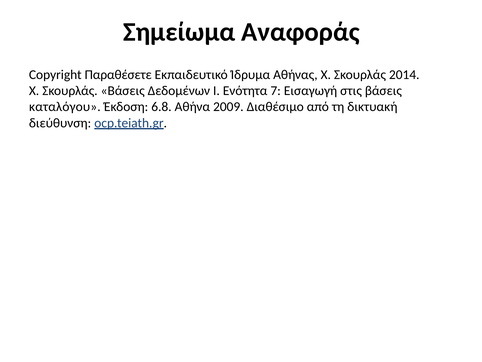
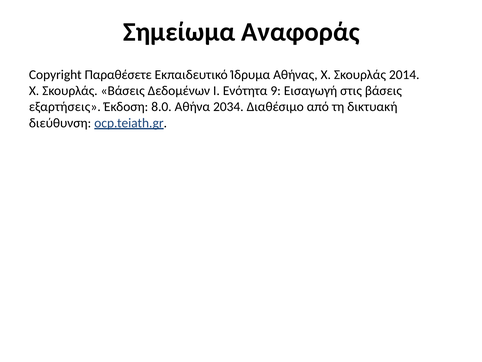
7: 7 -> 9 (276, 91)
καταλόγου: καταλόγου -> εξαρτήσεις (65, 107)
6.8: 6.8 -> 8.0 (161, 107)
2009: 2009 -> 2034 (228, 107)
